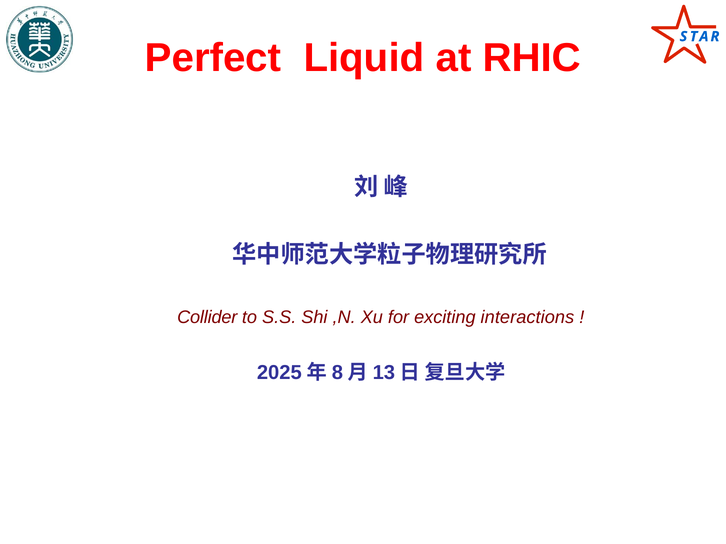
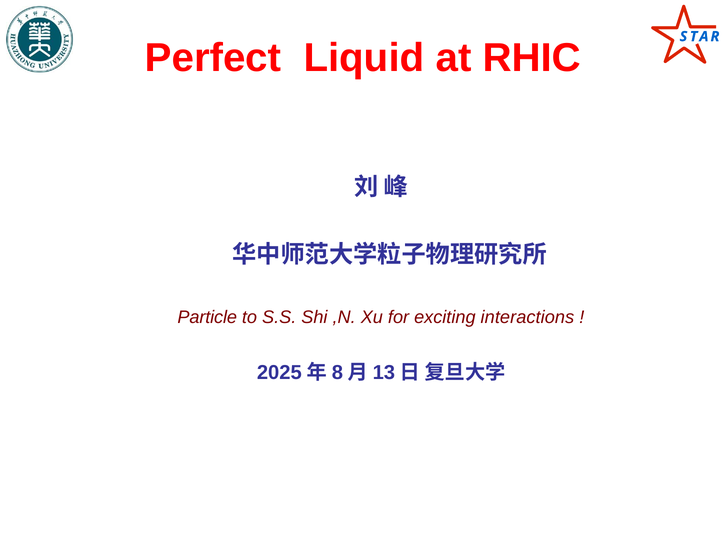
Collider: Collider -> Particle (207, 318)
